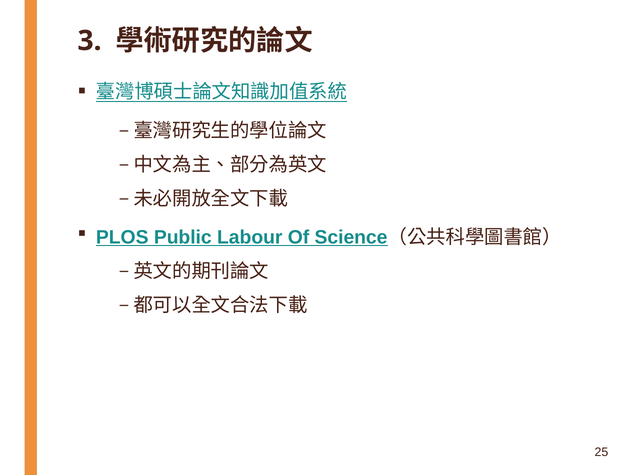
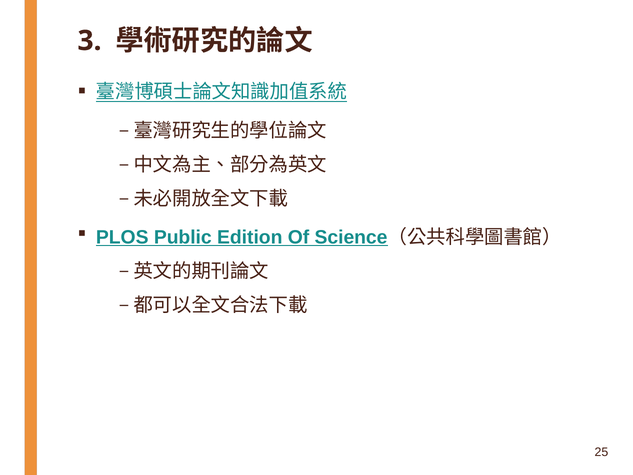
Labour: Labour -> Edition (250, 237)
